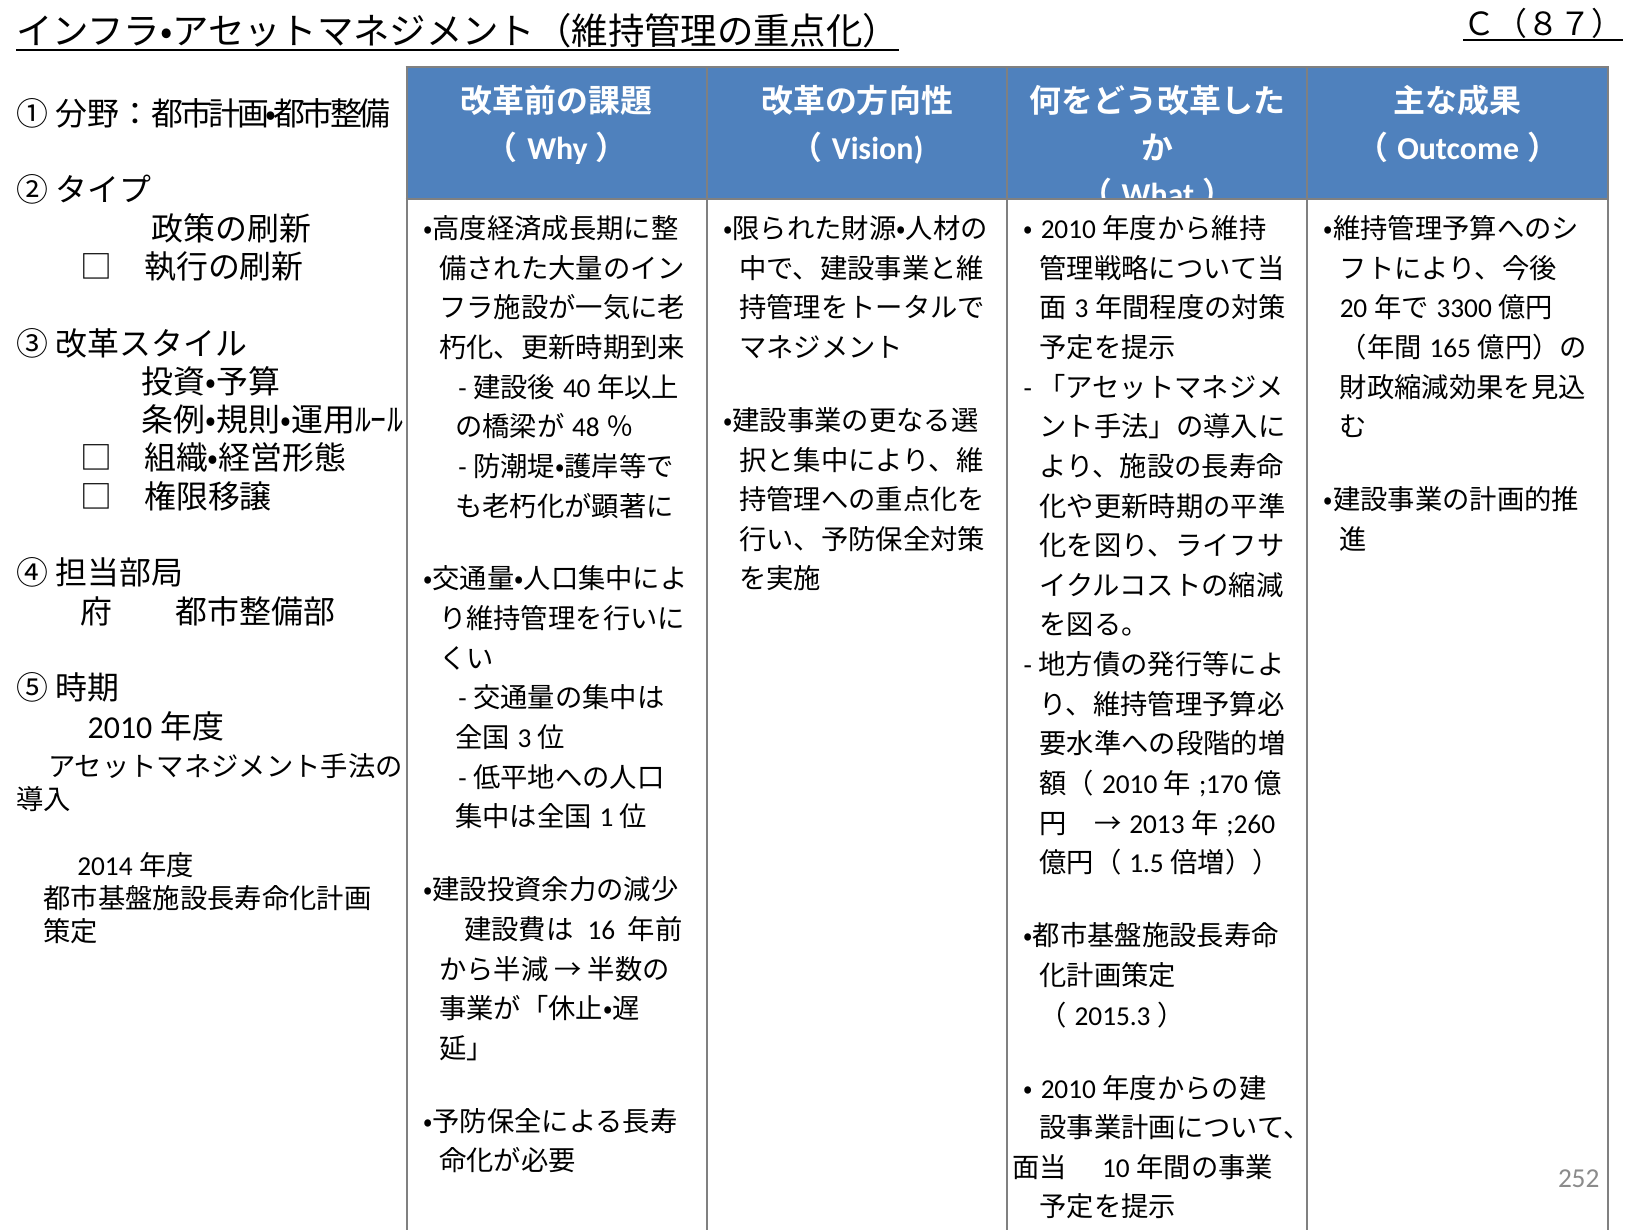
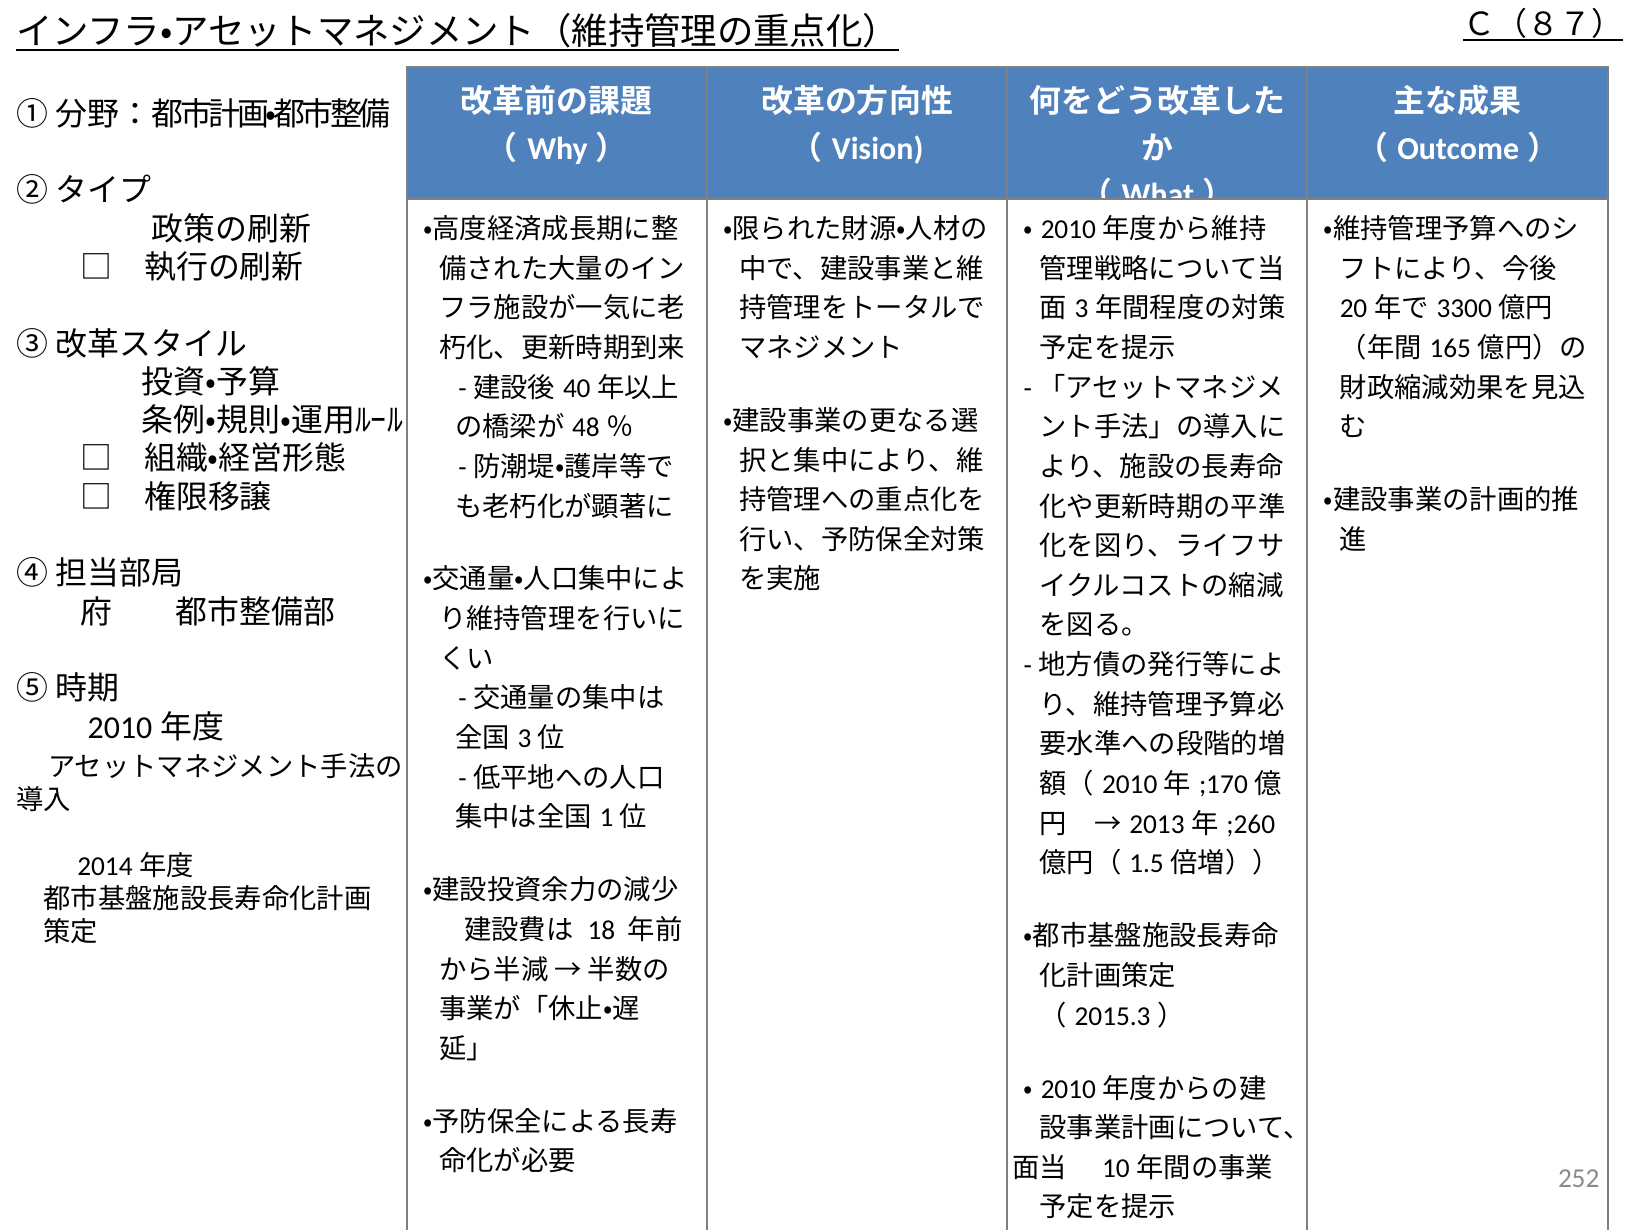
16: 16 -> 18 (601, 930)
